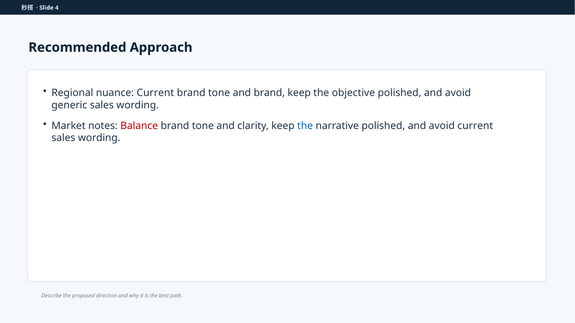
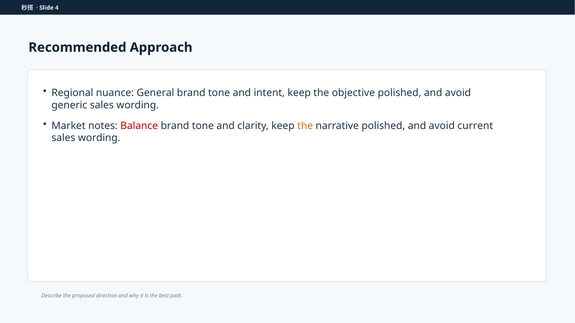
nuance Current: Current -> General (155, 93)
and brand: brand -> intent (269, 93)
the colour: blue -> orange (305, 126)
